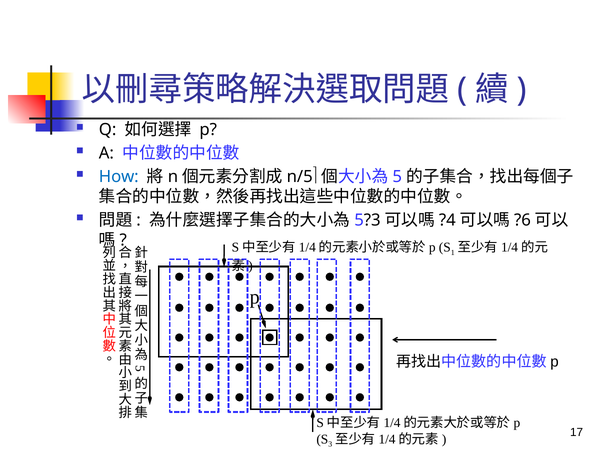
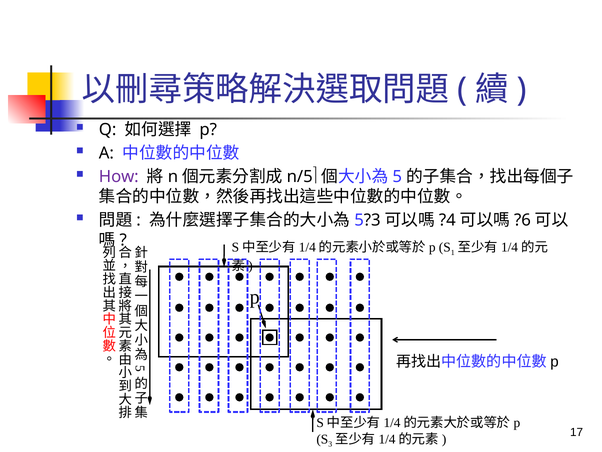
How colour: blue -> purple (119, 176)
